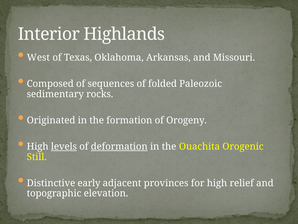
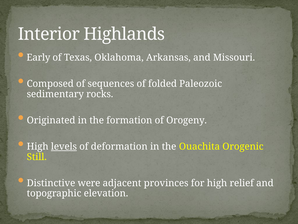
West: West -> Early (38, 58)
deformation underline: present -> none (119, 146)
early: early -> were (89, 183)
